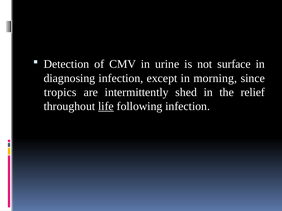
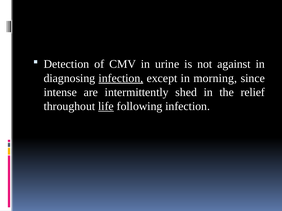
surface: surface -> against (234, 64)
infection underline: none -> present (121, 78)
tropics: tropics -> intense (60, 92)
